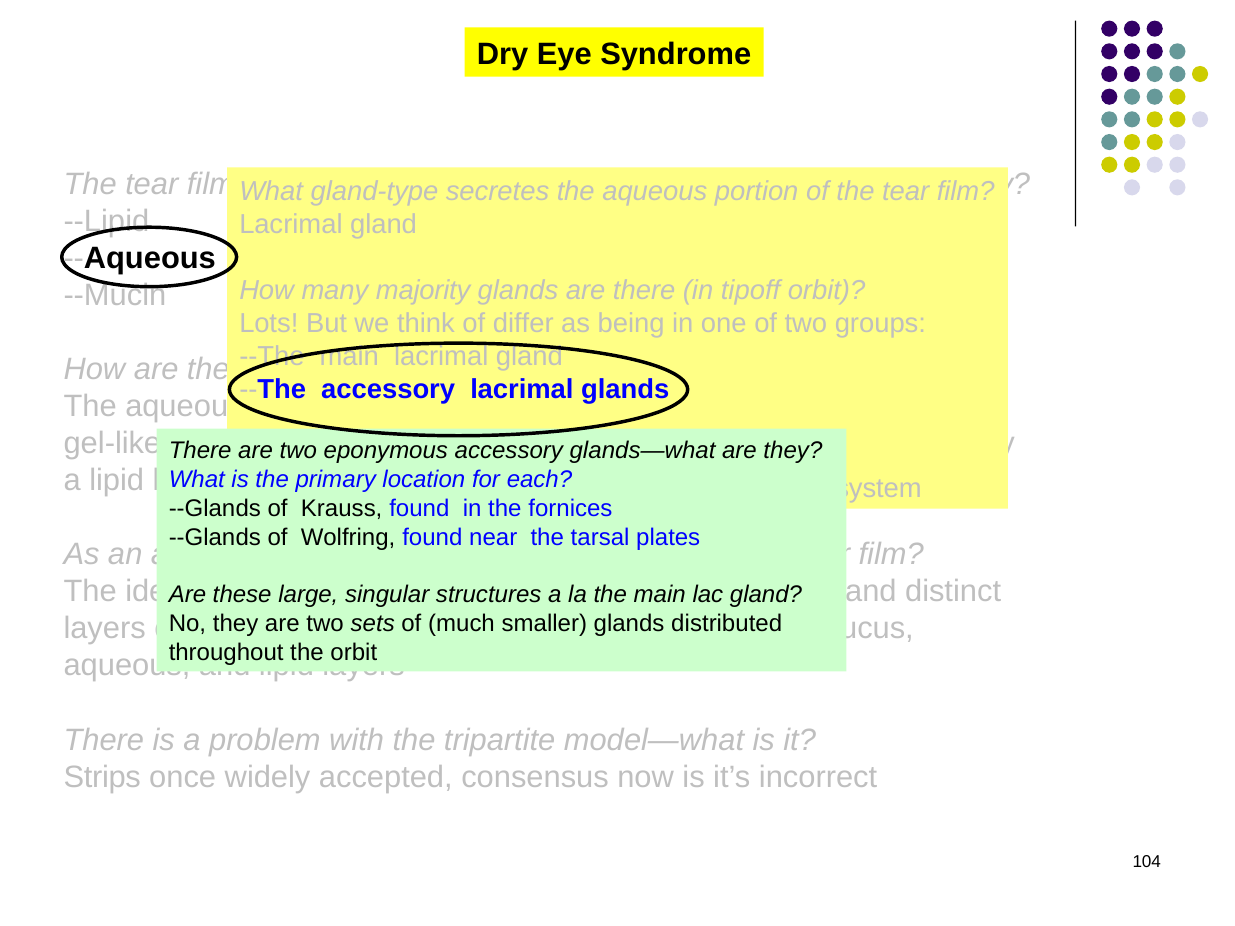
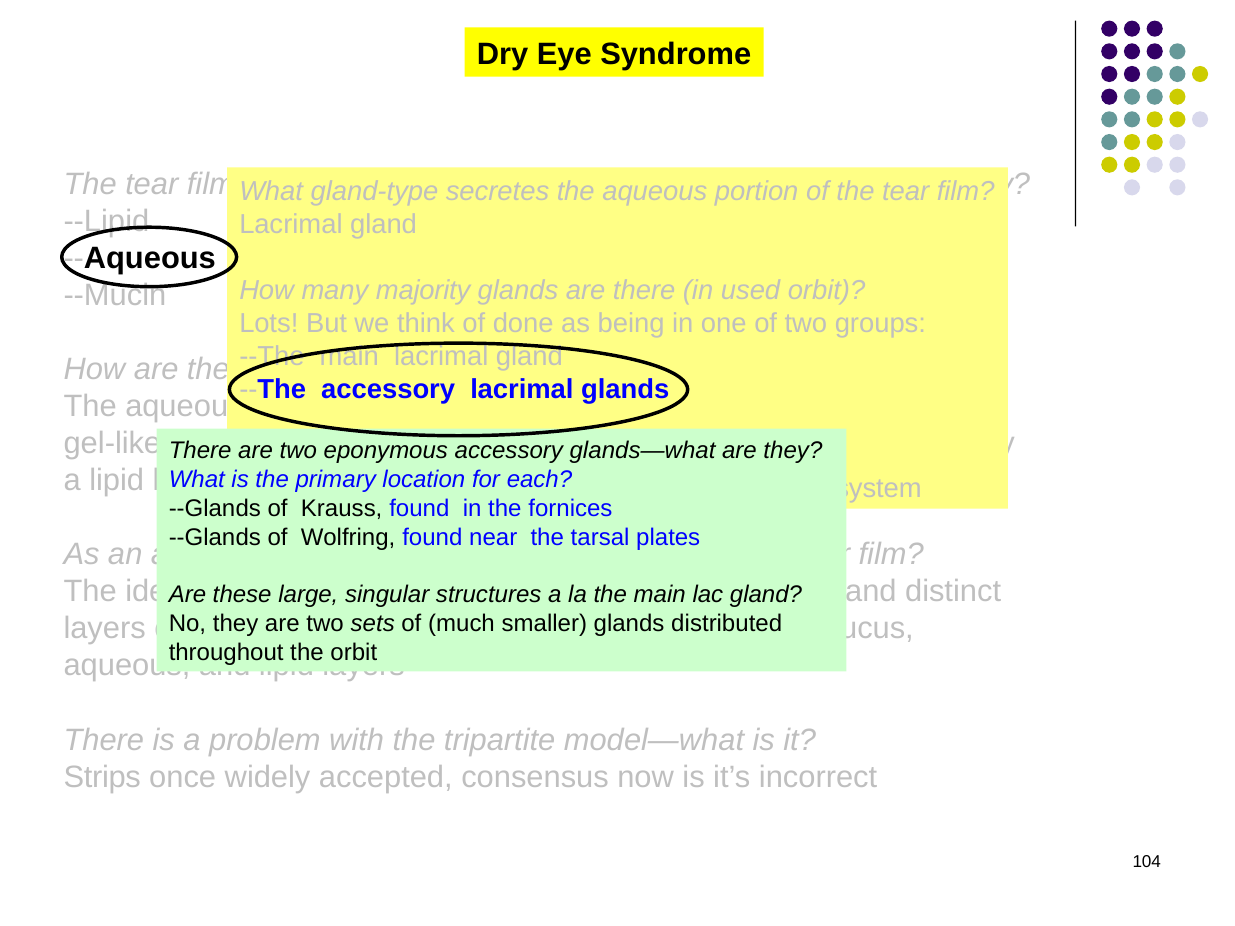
tipoff: tipoff -> used (751, 291)
differ: differ -> done (523, 324)
